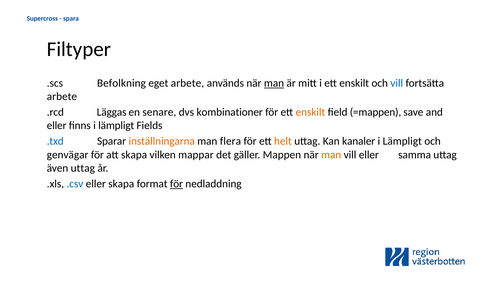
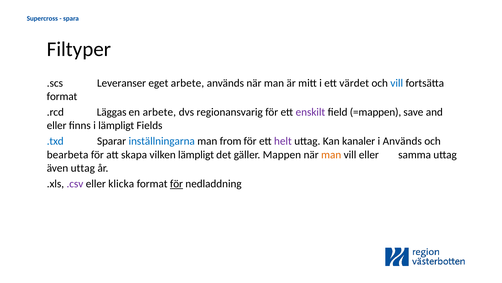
Befolkning: Befolkning -> Leveranser (122, 83)
man underline: present -> none (274, 83)
i ett enskilt: enskilt -> värdet (354, 83)
arbete: arbete -> format (62, 96)
en senare: senare -> arbete (159, 112)
kombinationer: kombinationer -> regionansvarig (230, 112)
enskilt colour: orange -> purple (310, 112)
inställningarna colour: orange -> blue (162, 141)
flera: flera -> from (231, 141)
helt colour: orange -> purple (283, 141)
Lämpligt: Lämpligt -> Används (402, 141)
genvägar: genvägar -> bearbeta (68, 154)
vilken mappar: mappar -> lämpligt (196, 154)
.csv colour: blue -> purple (75, 183)
eller skapa: skapa -> klicka (121, 183)
